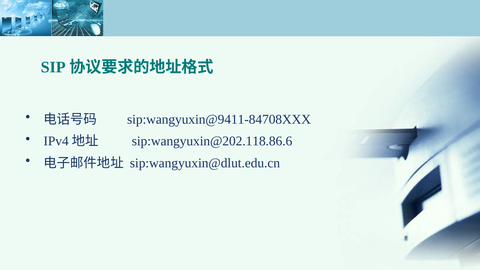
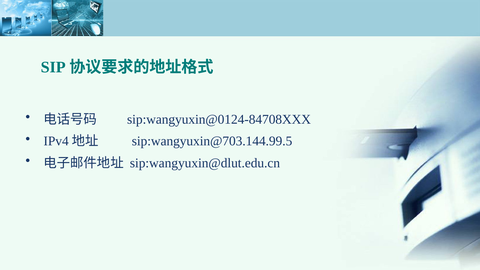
sip:wangyuxin@9411-84708XXX: sip:wangyuxin@9411-84708XXX -> sip:wangyuxin@0124-84708XXX (219, 119)
sip:wangyuxin@202.118.86.6: sip:wangyuxin@202.118.86.6 -> sip:wangyuxin@703.144.99.5 (212, 141)
